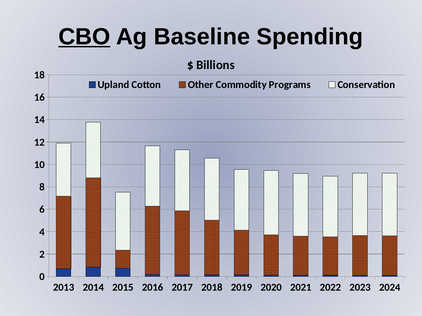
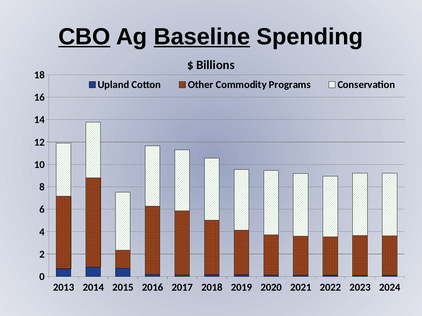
Baseline underline: none -> present (202, 37)
